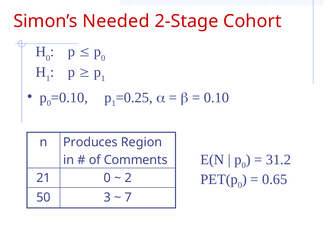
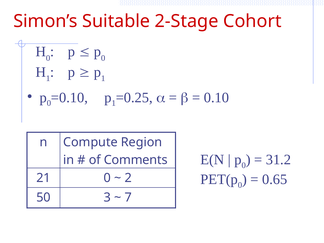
Needed: Needed -> Suitable (116, 21)
Produces: Produces -> Compute (90, 142)
